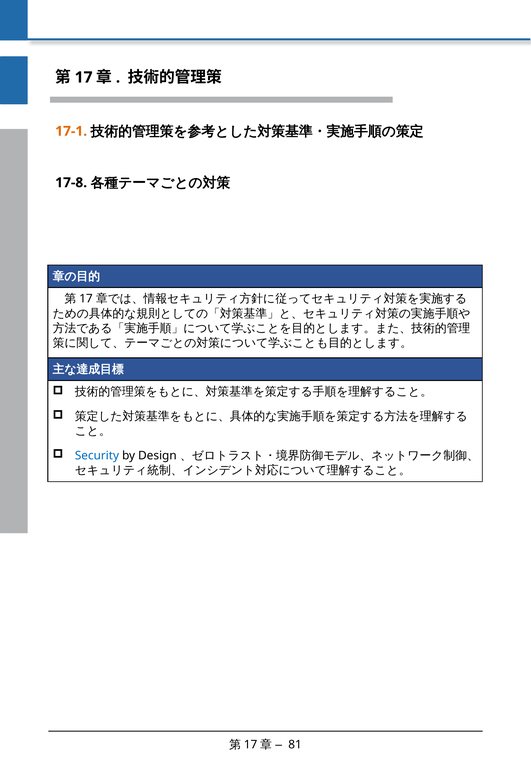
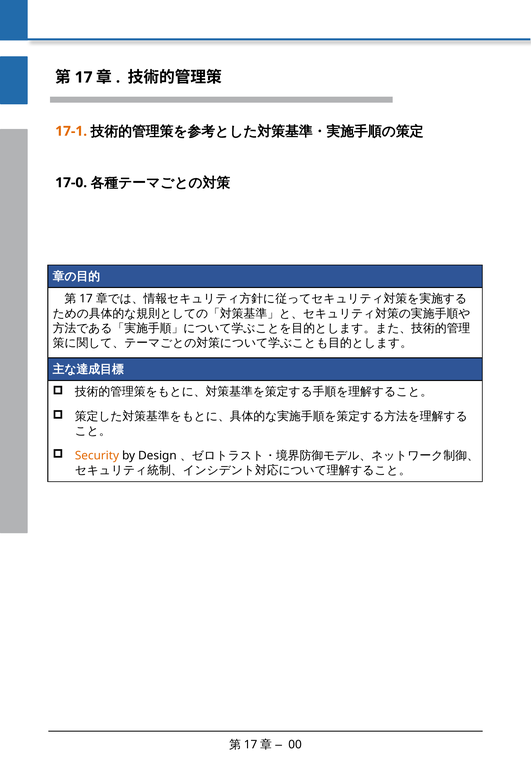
17-8: 17-8 -> 17-0 (71, 183)
Security colour: blue -> orange (97, 456)
81: 81 -> 00 (295, 745)
